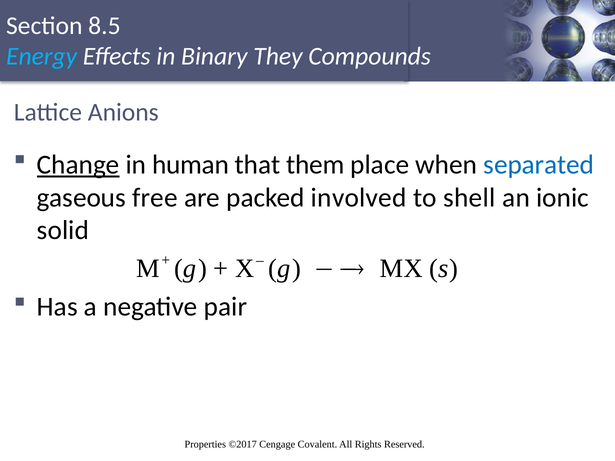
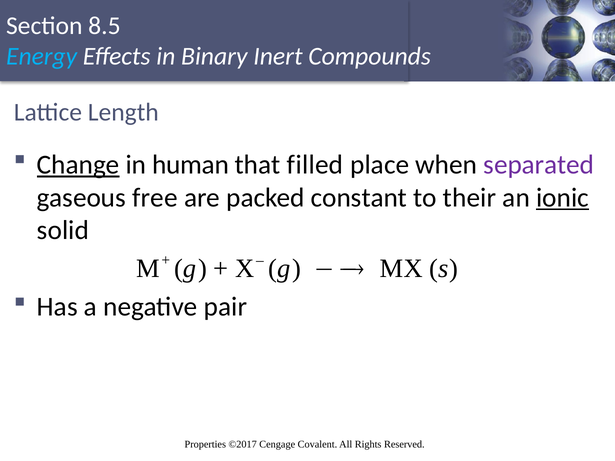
They: They -> Inert (278, 56)
Anions: Anions -> Length (123, 112)
them: them -> filled (315, 165)
separated colour: blue -> purple (539, 165)
involved: involved -> constant (359, 198)
shell: shell -> their (469, 198)
ionic underline: none -> present (562, 198)
